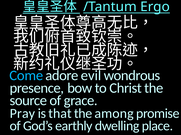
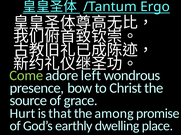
Come colour: light blue -> light green (26, 76)
evil: evil -> left (91, 76)
Pray: Pray -> Hurt (22, 114)
